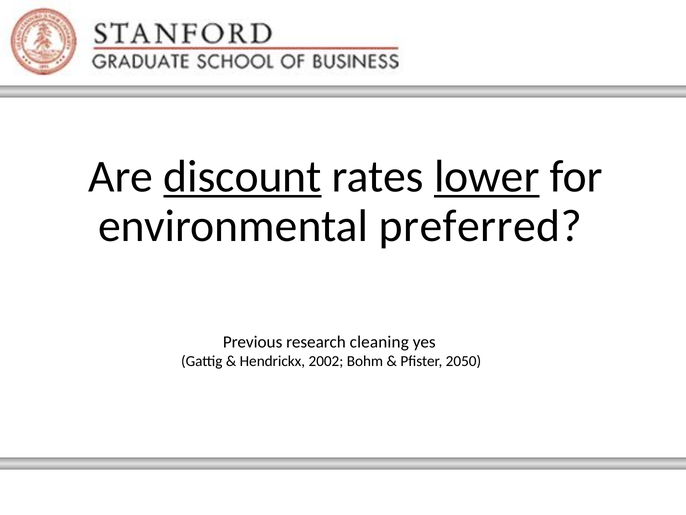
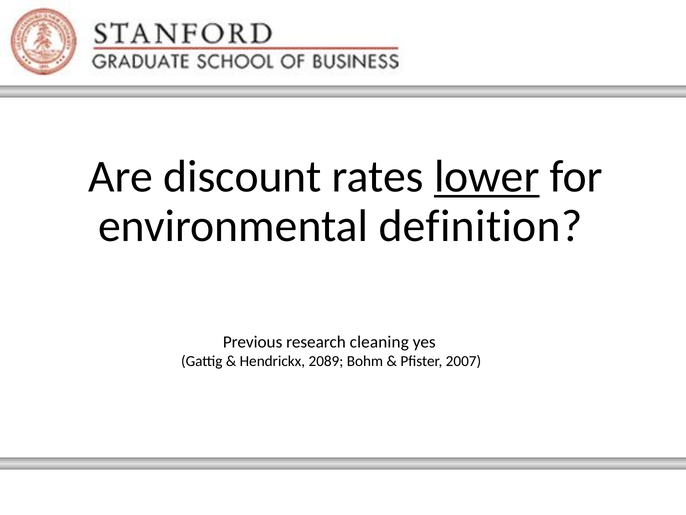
discount underline: present -> none (242, 176)
preferred: preferred -> definition (480, 226)
2002: 2002 -> 2089 (326, 361)
2050: 2050 -> 2007 (463, 361)
